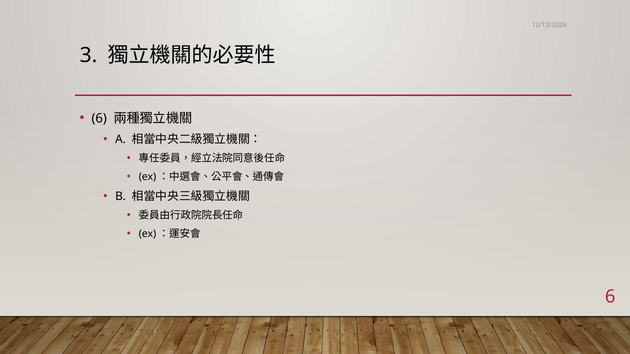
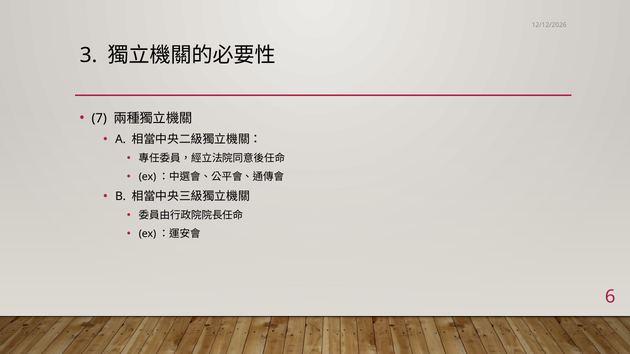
6: 6 -> 7 (99, 118)
